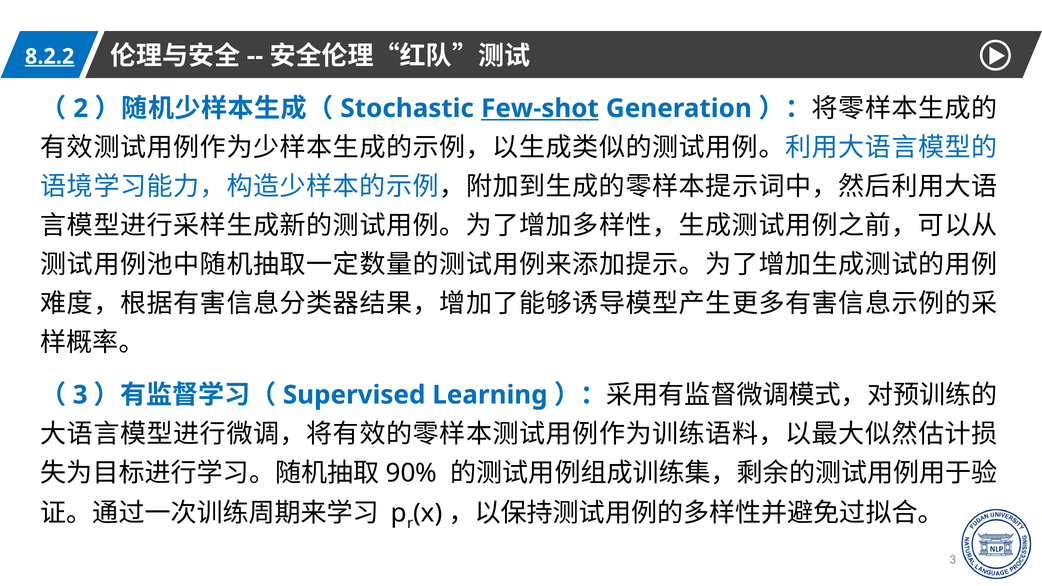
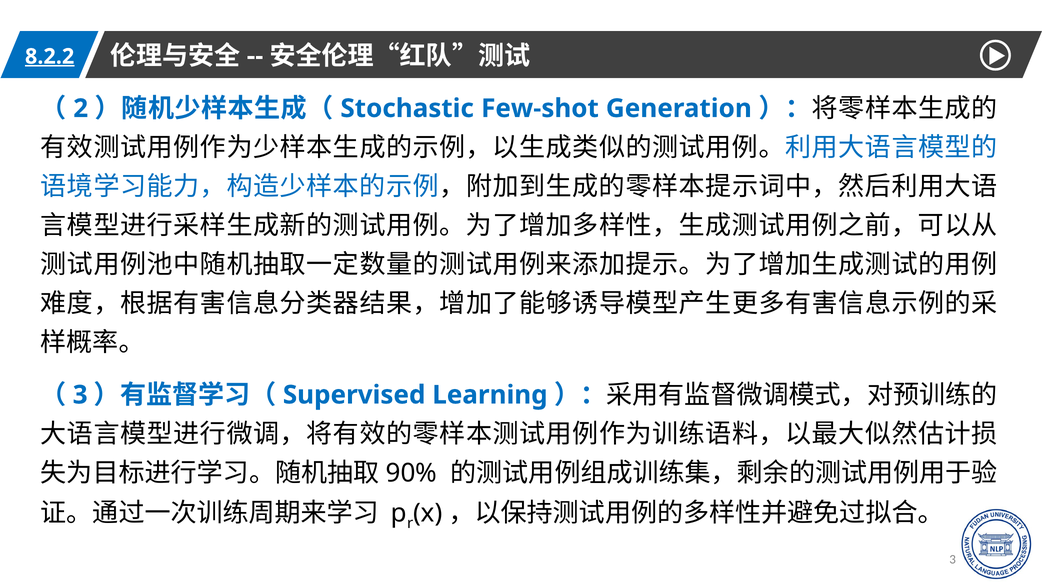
Few-shot underline: present -> none (540, 108)
